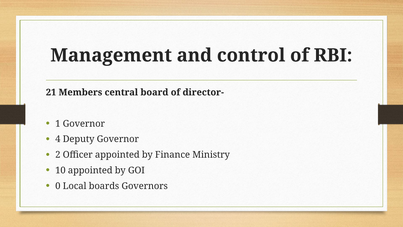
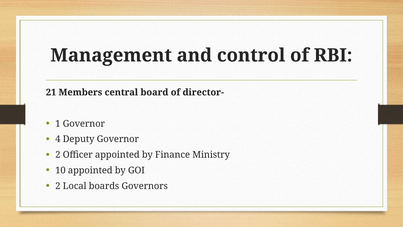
0: 0 -> 2 (58, 186)
